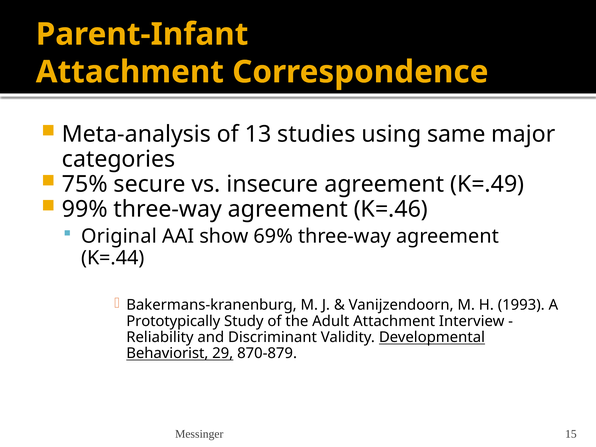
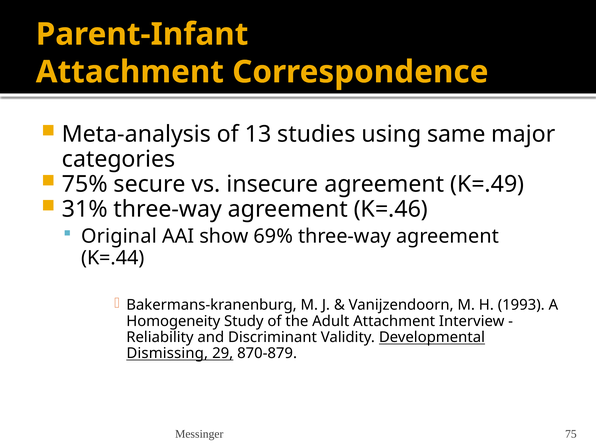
99%: 99% -> 31% (85, 209)
Prototypically: Prototypically -> Homogeneity (173, 321)
Behaviorist: Behaviorist -> Dismissing (167, 353)
15: 15 -> 75 (571, 434)
